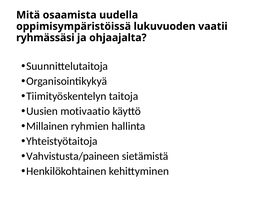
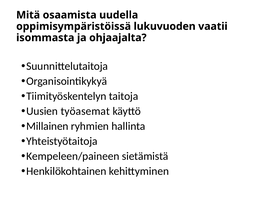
ryhmässäsi: ryhmässäsi -> isommasta (45, 38)
motivaatio: motivaatio -> työasemat (85, 111)
Vahvistusta/paineen: Vahvistusta/paineen -> Kempeleen/paineen (73, 156)
